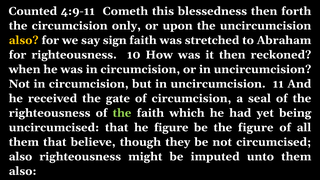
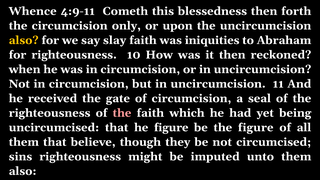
Counted: Counted -> Whence (33, 11)
sign: sign -> slay (115, 40)
stretched: stretched -> iniquities (212, 40)
the colour: light green -> pink (122, 113)
also: also -> sins (20, 157)
